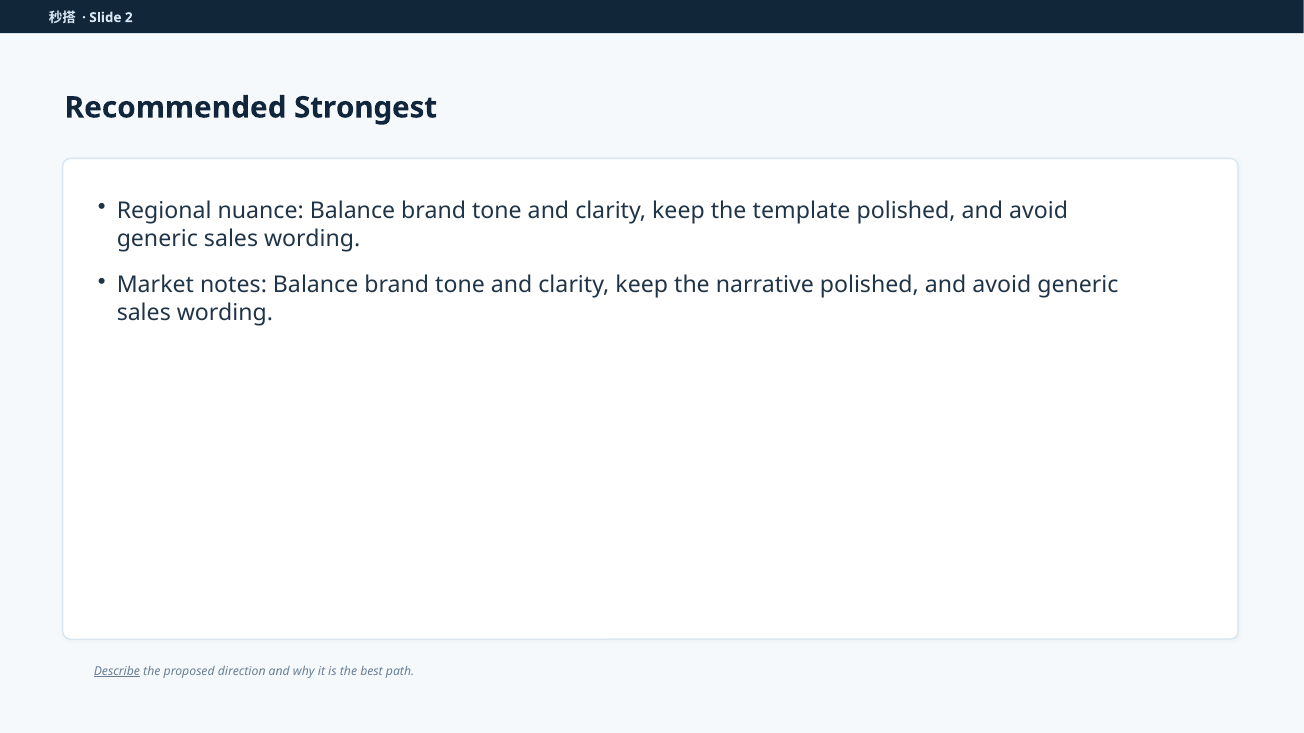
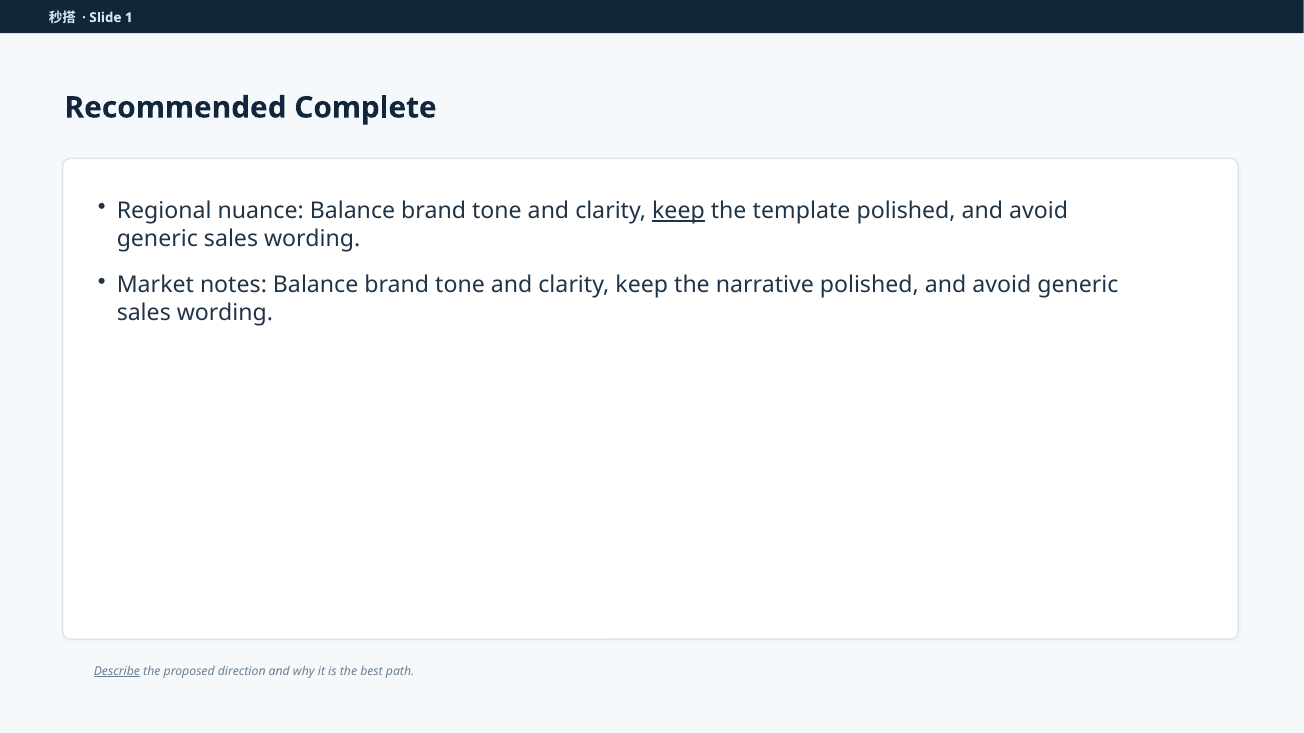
2: 2 -> 1 (129, 18)
Strongest: Strongest -> Complete (365, 108)
keep underline: none -> present (678, 211)
